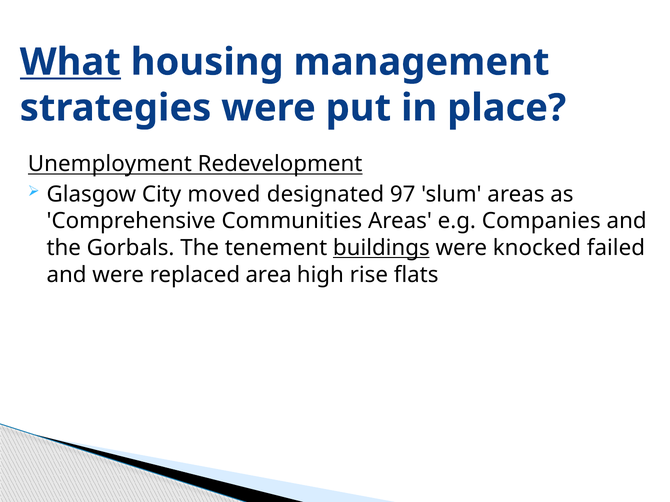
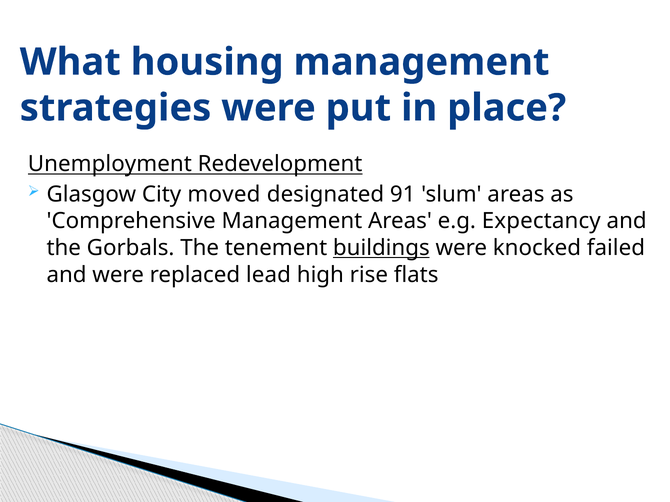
What underline: present -> none (70, 62)
97: 97 -> 91 (403, 195)
Comprehensive Communities: Communities -> Management (292, 221)
Companies: Companies -> Expectancy (541, 221)
area: area -> lead (268, 275)
